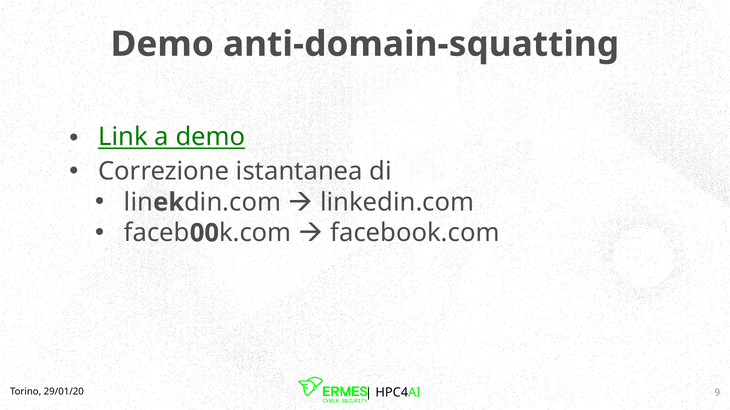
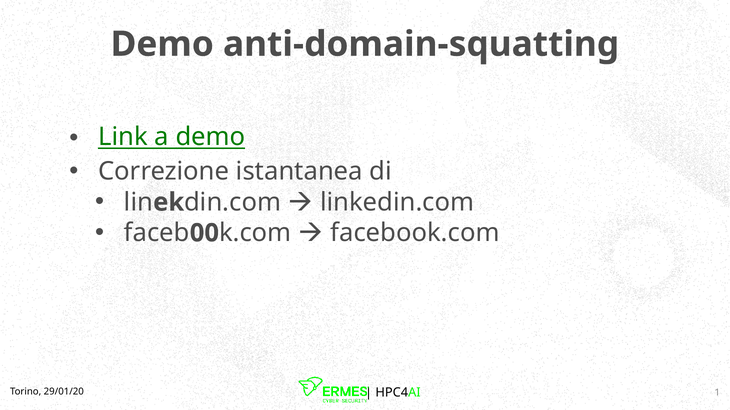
9: 9 -> 1 (717, 393)
